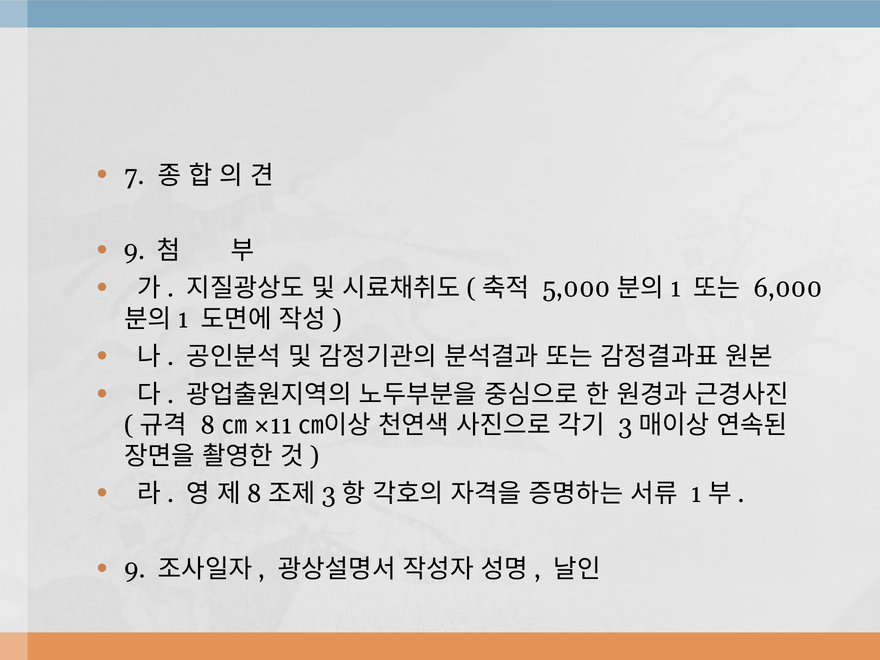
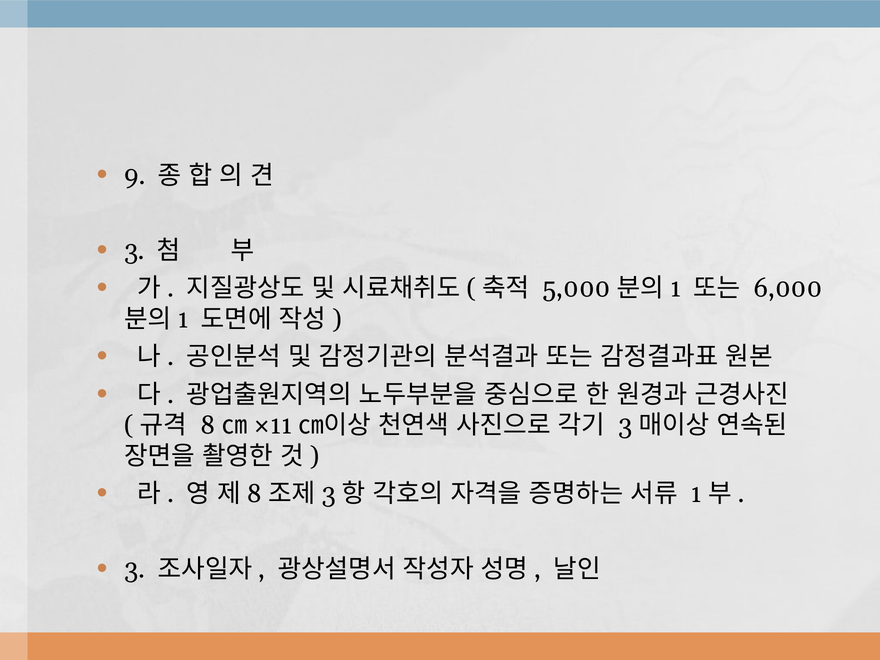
7: 7 -> 9 (135, 176)
9: 9 -> 3 (134, 251)
9: 9 -> 3 (135, 569)
